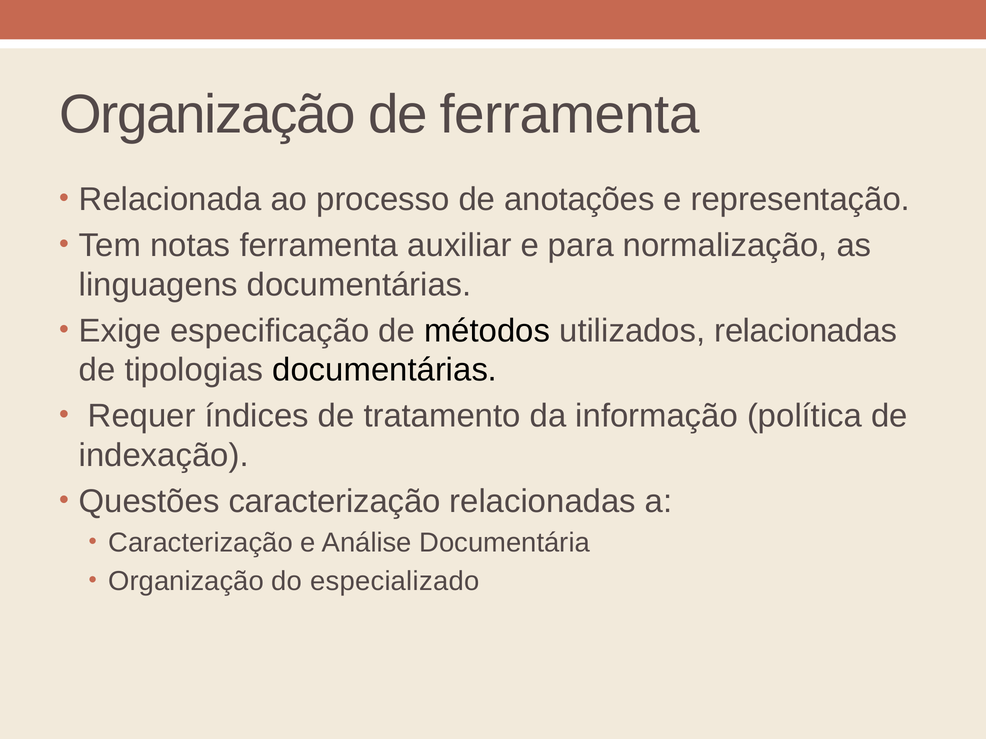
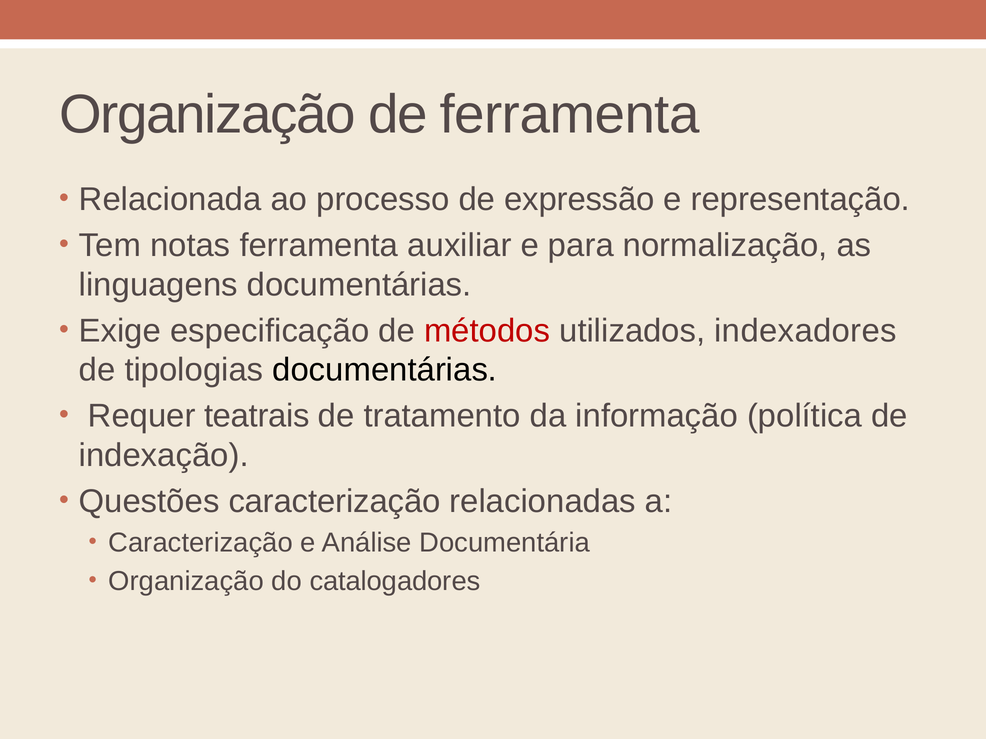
anotações: anotações -> expressão (579, 200)
métodos colour: black -> red (487, 331)
utilizados relacionadas: relacionadas -> indexadores (806, 331)
índices: índices -> teatrais (257, 416)
especializado: especializado -> catalogadores (395, 582)
